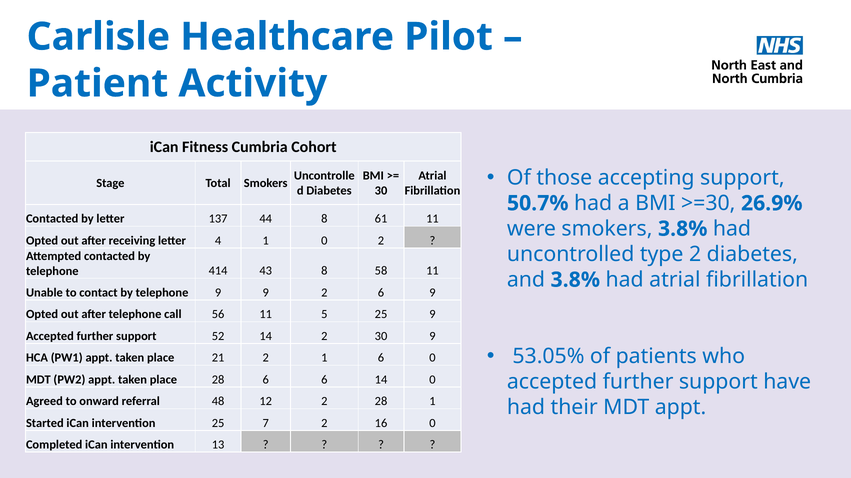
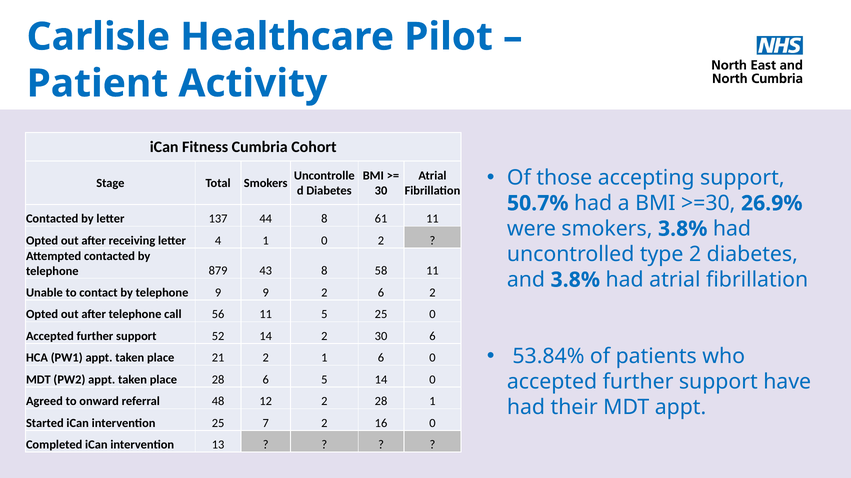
414: 414 -> 879 (218, 271)
6 9: 9 -> 2 (432, 293)
25 9: 9 -> 0 (432, 315)
30 9: 9 -> 6 (432, 337)
53.05%: 53.05% -> 53.84% (548, 357)
6 6: 6 -> 5 (324, 380)
